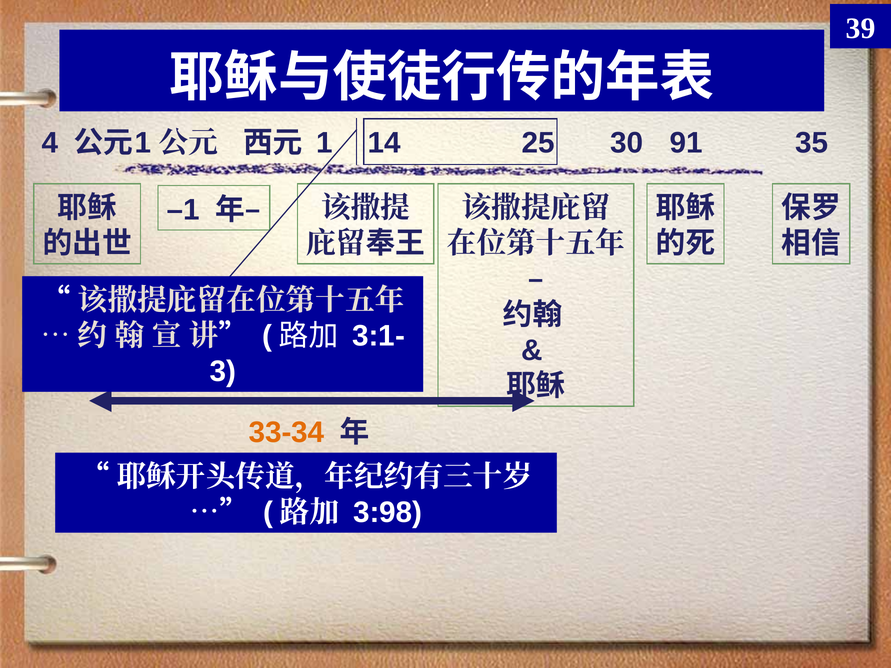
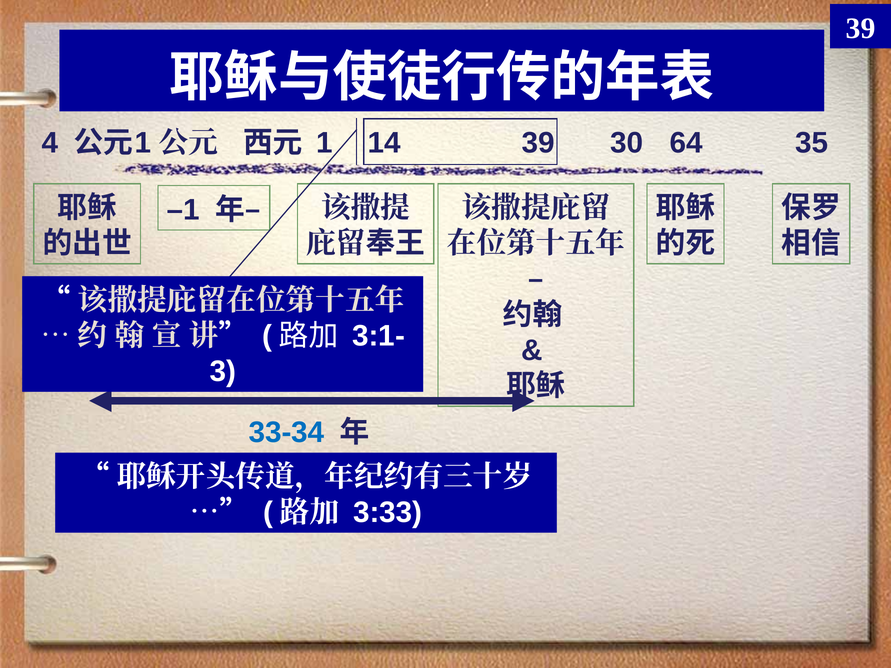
1 25: 25 -> 39 (538, 143)
91: 91 -> 64 (686, 143)
33-34 colour: orange -> blue (286, 433)
3:98: 3:98 -> 3:33 (388, 513)
